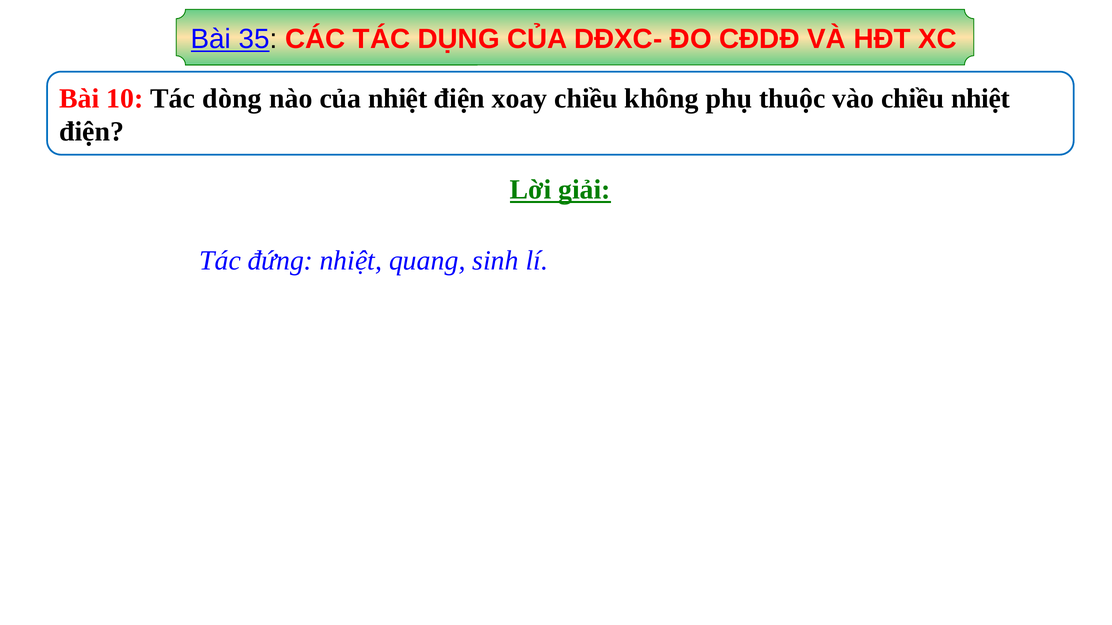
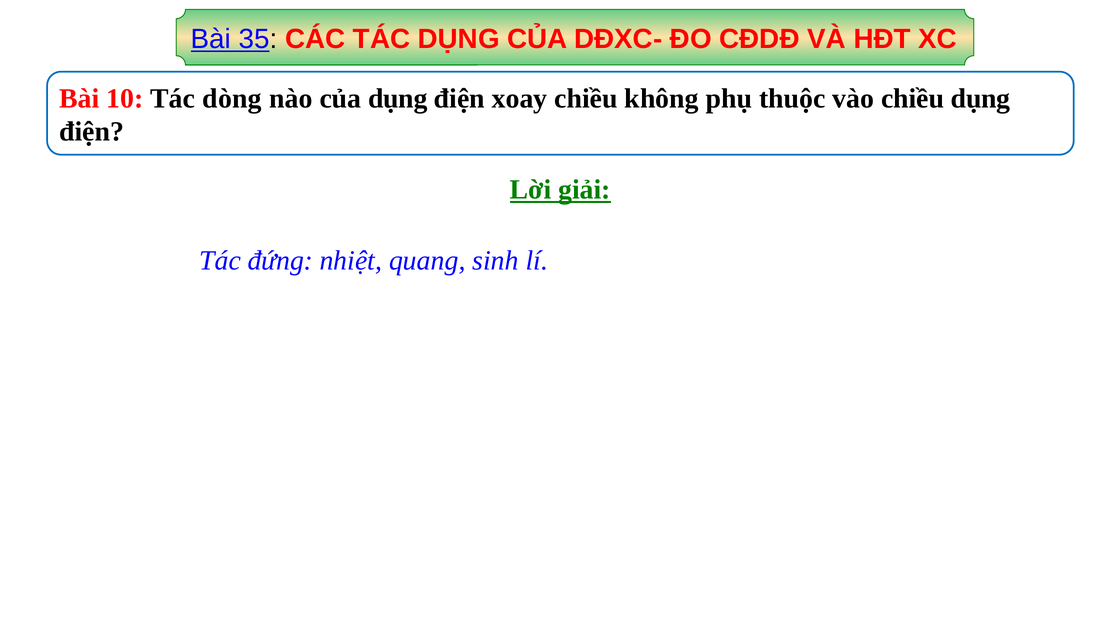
của nhiệt: nhiệt -> dụng (398, 99)
chiều nhiệt: nhiệt -> dụng (981, 99)
